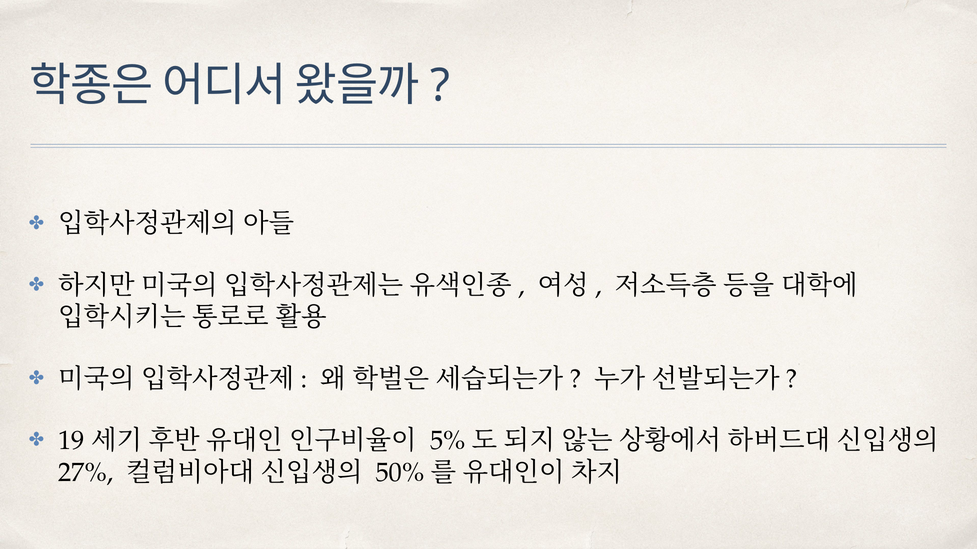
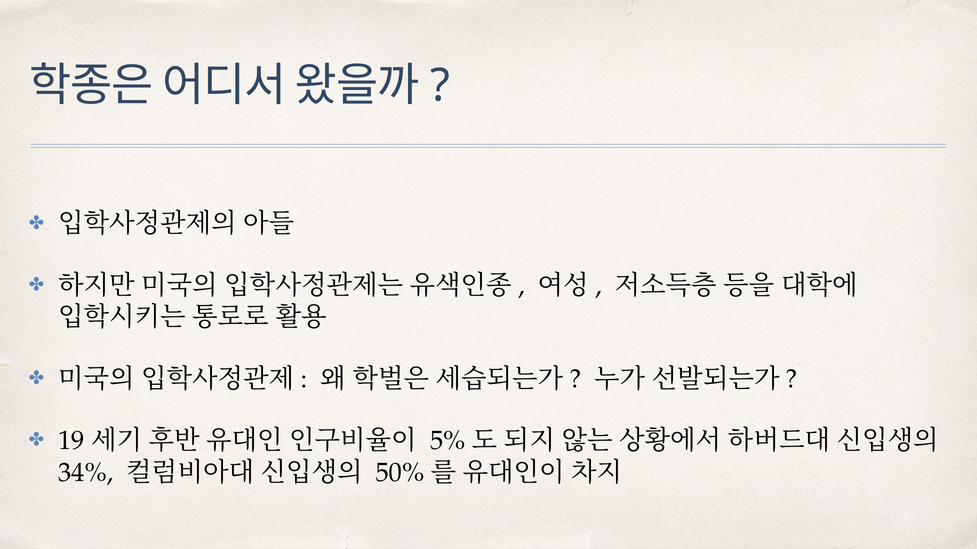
27%: 27% -> 34% (86, 473)
